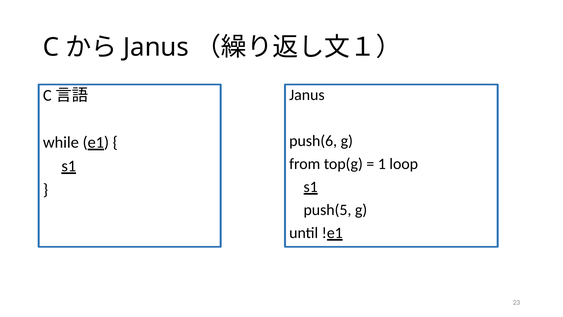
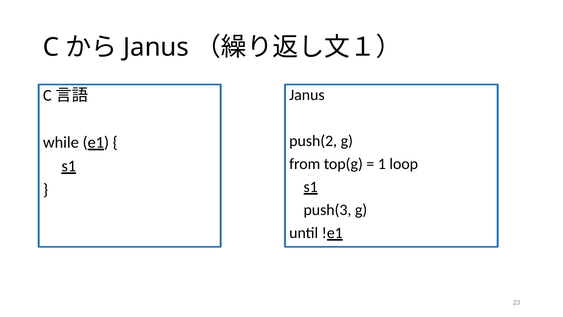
push(6: push(6 -> push(2 (313, 141)
push(5: push(5 -> push(3 (327, 210)
